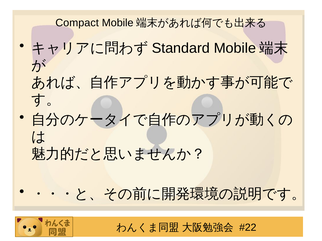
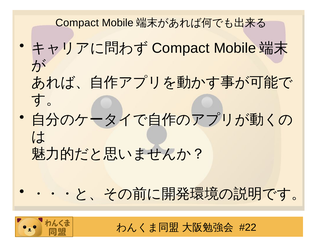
Standard: Standard -> Compact (181, 48)
